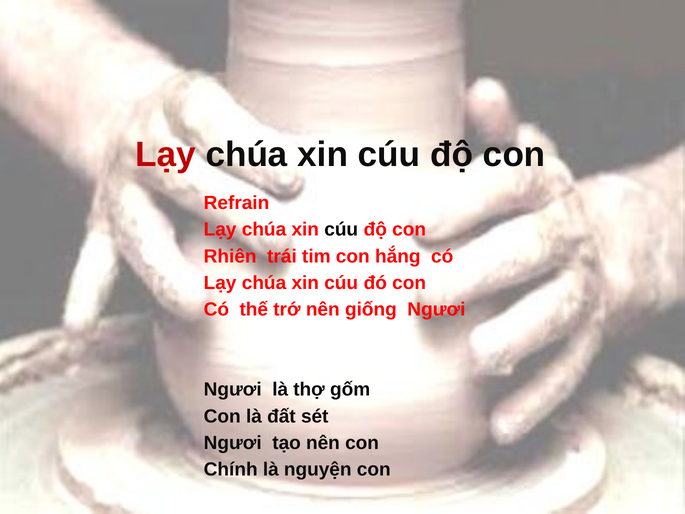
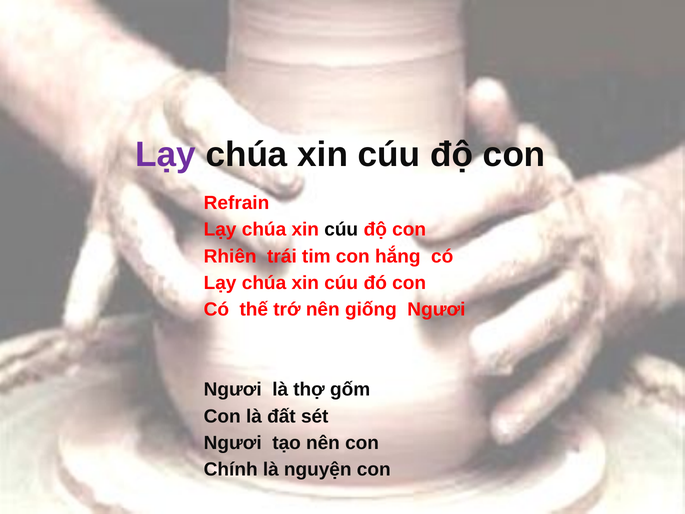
Lạy colour: red -> purple (166, 154)
